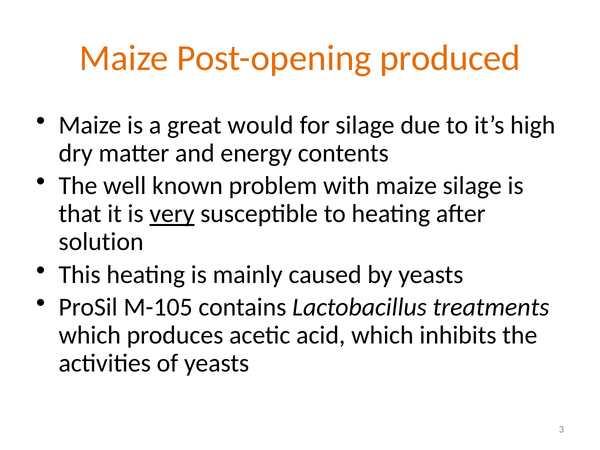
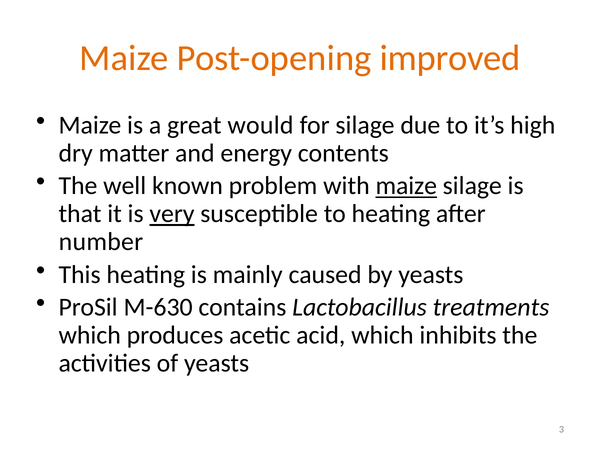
produced: produced -> improved (450, 58)
maize underline: none -> present (406, 186)
solution: solution -> number (101, 242)
M-105: M-105 -> M-630 (158, 307)
